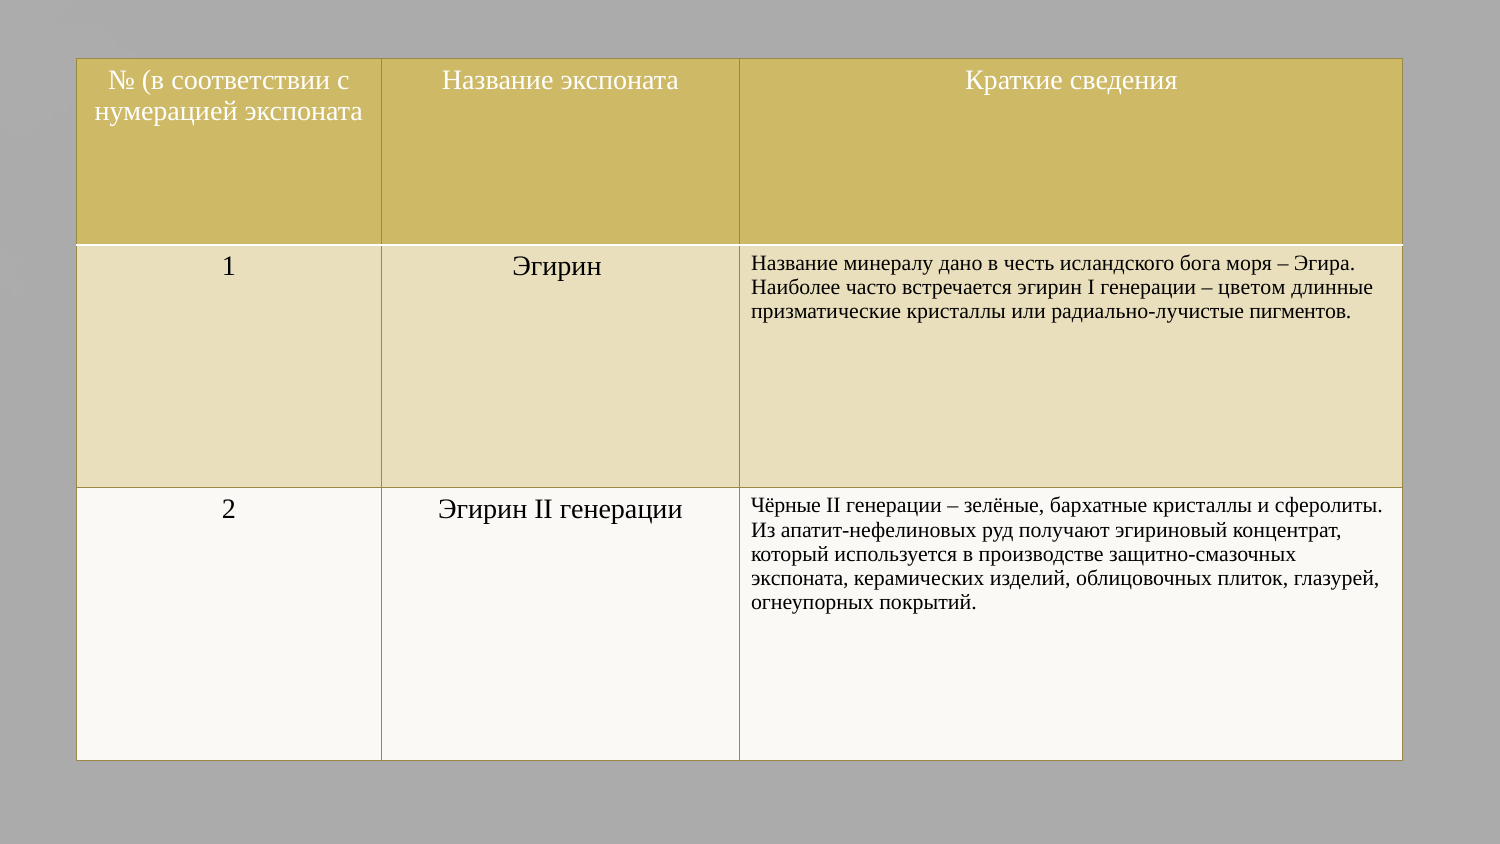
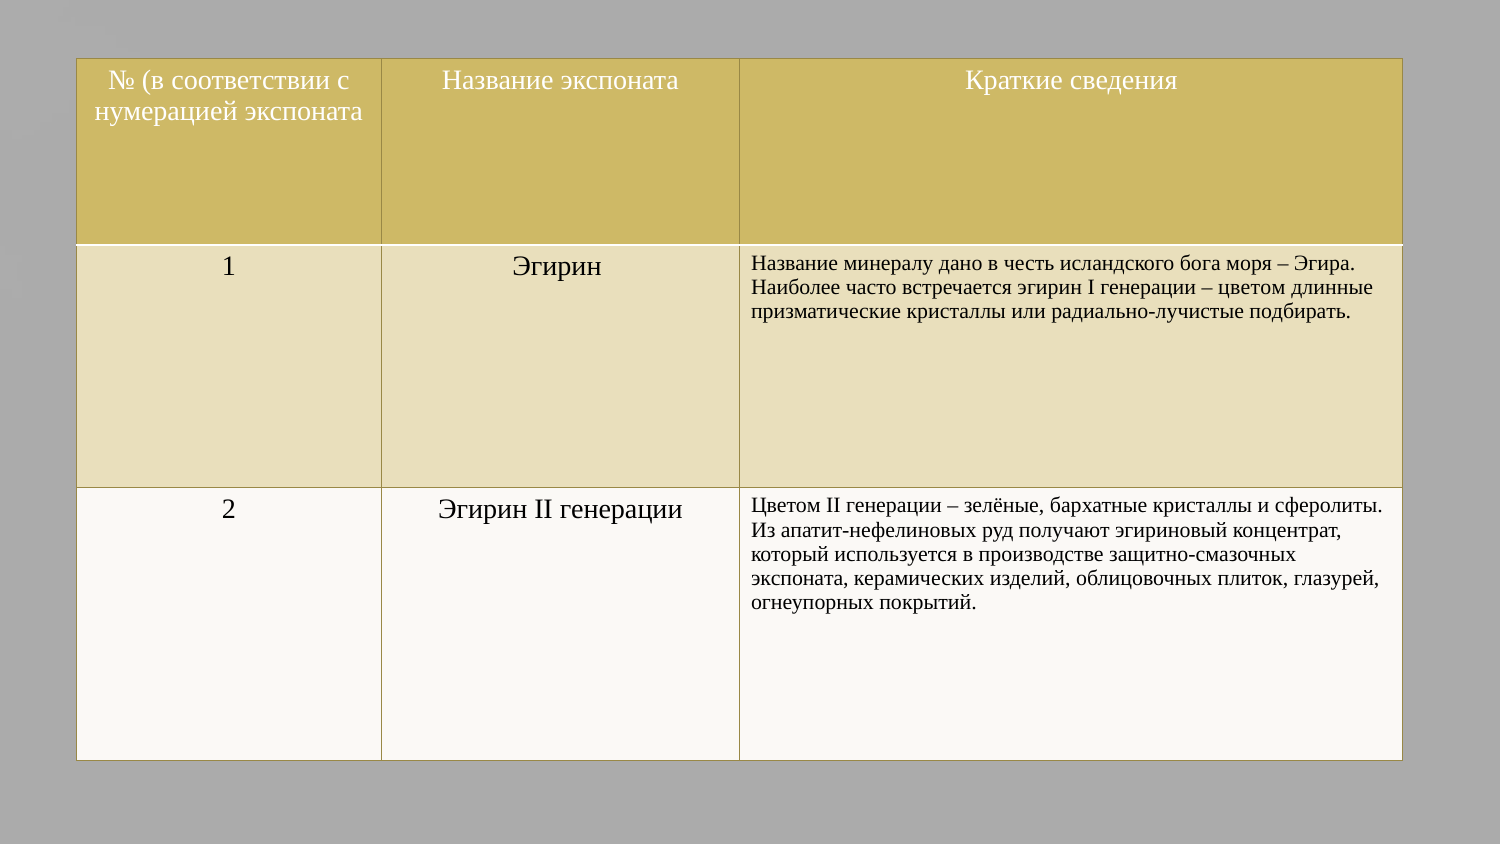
пигментов: пигментов -> подбирать (1300, 311)
генерации Чёрные: Чёрные -> Цветом (786, 506)
